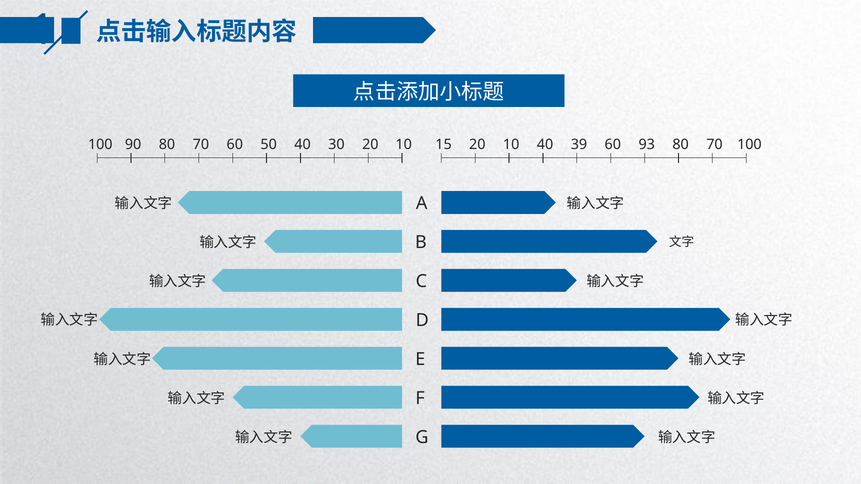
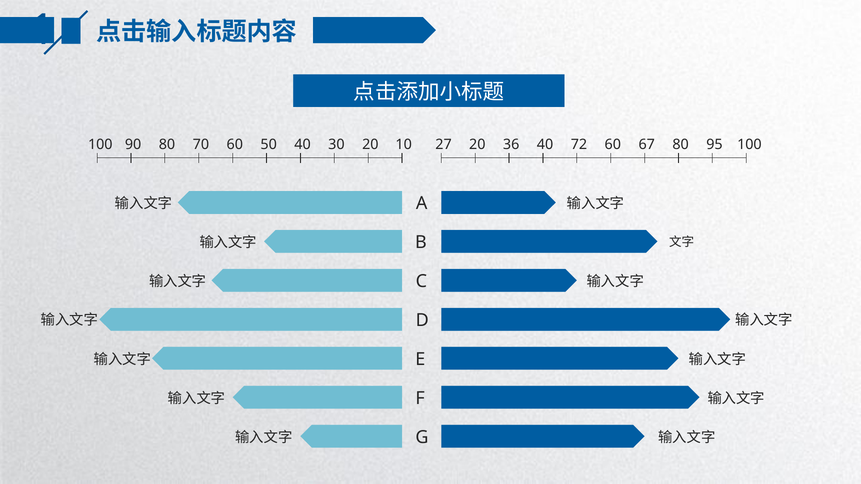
15: 15 -> 27 (444, 145)
20 10: 10 -> 36 (511, 145)
39: 39 -> 72 (579, 145)
93: 93 -> 67 (647, 145)
80 70: 70 -> 95 (714, 145)
